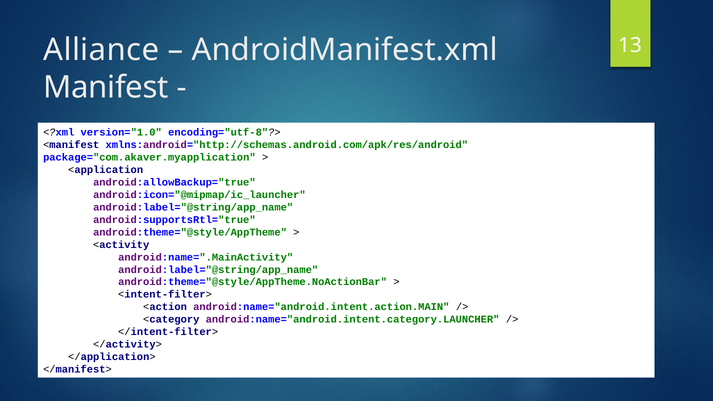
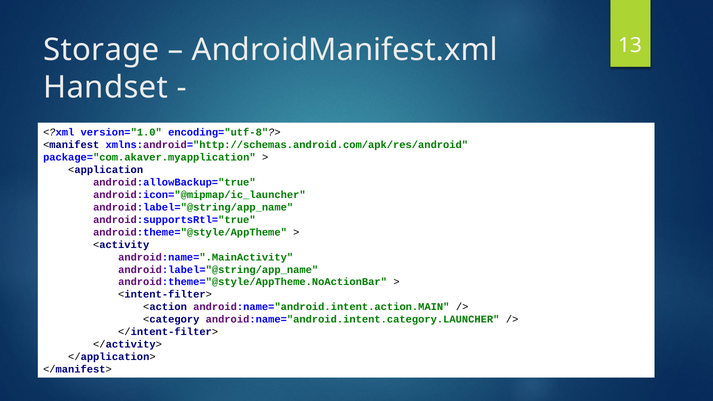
Alliance: Alliance -> Storage (101, 50)
Manifest: Manifest -> Handset (106, 87)
